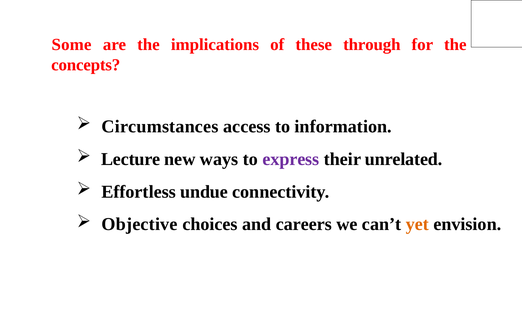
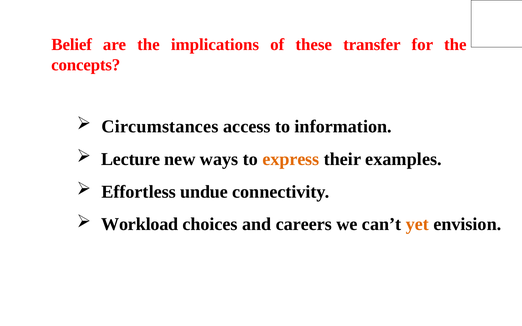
Some: Some -> Belief (72, 45)
through: through -> transfer (372, 45)
express colour: purple -> orange (291, 159)
unrelated: unrelated -> examples (404, 159)
Objective: Objective -> Workload (140, 225)
